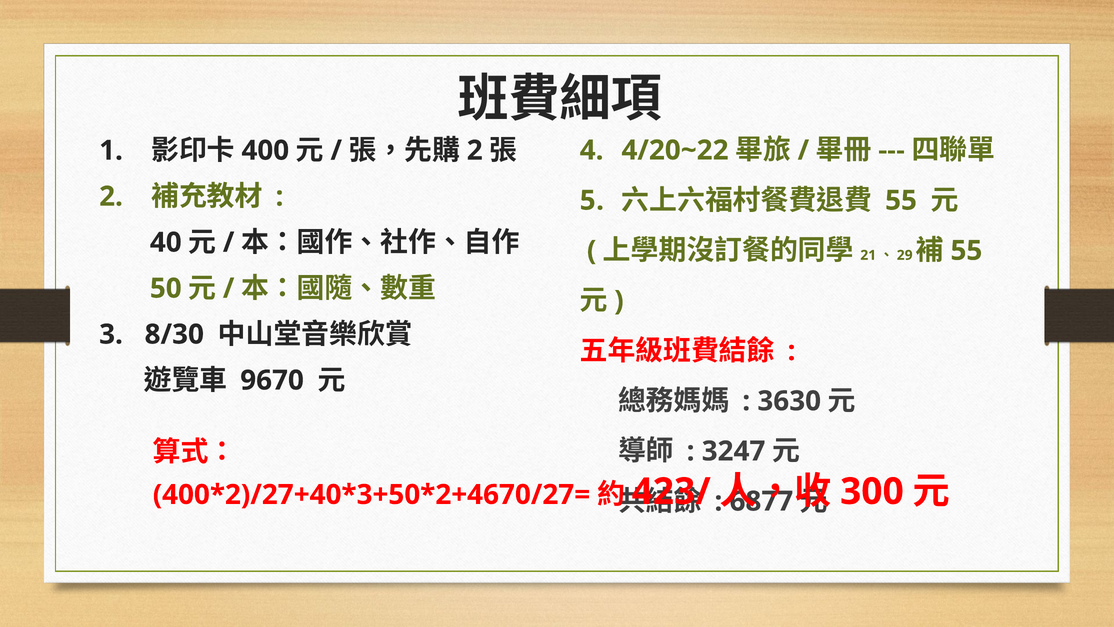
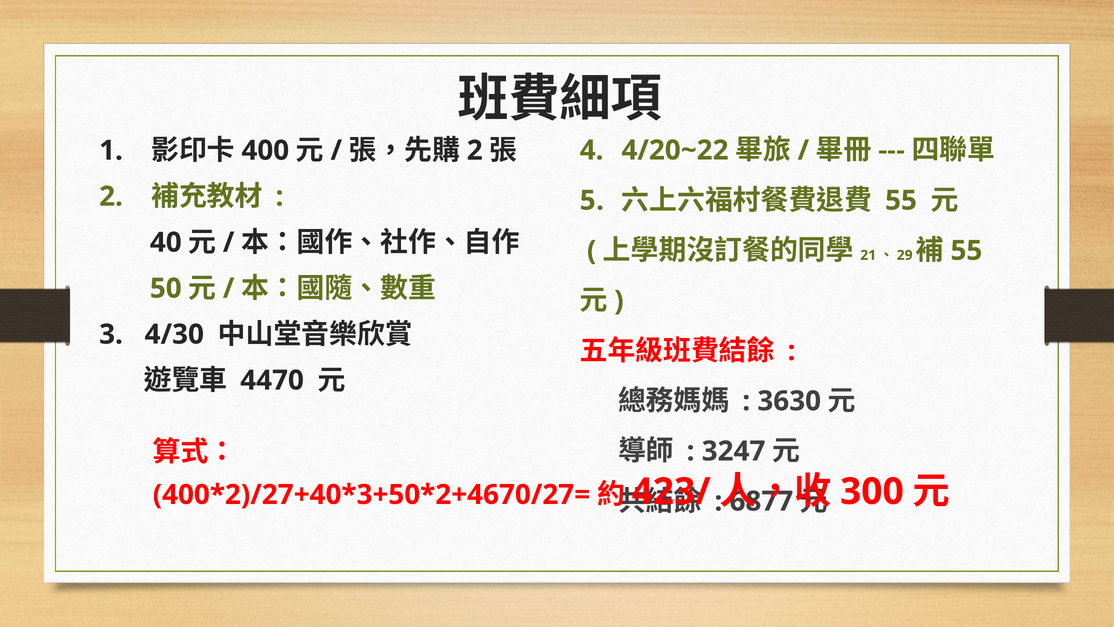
8/30: 8/30 -> 4/30 (174, 334)
9670: 9670 -> 4470 (272, 380)
